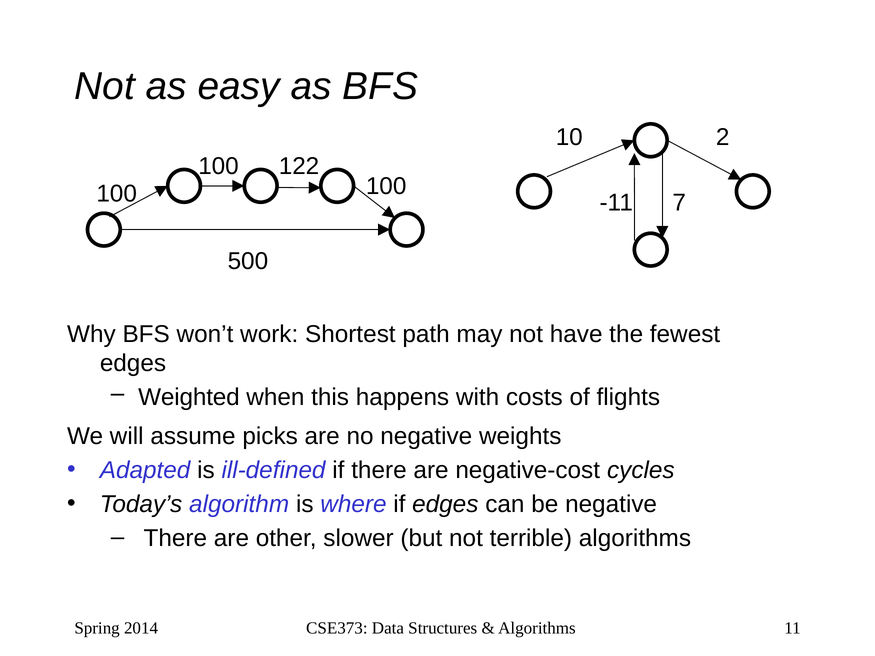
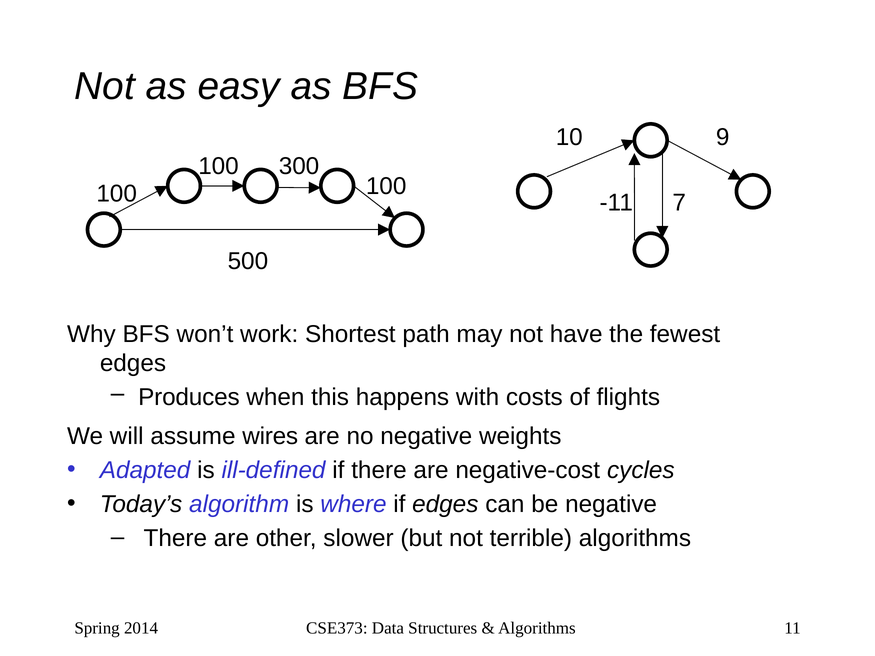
2: 2 -> 9 (723, 137)
122: 122 -> 300 (299, 166)
Weighted: Weighted -> Produces (189, 397)
picks: picks -> wires (270, 436)
